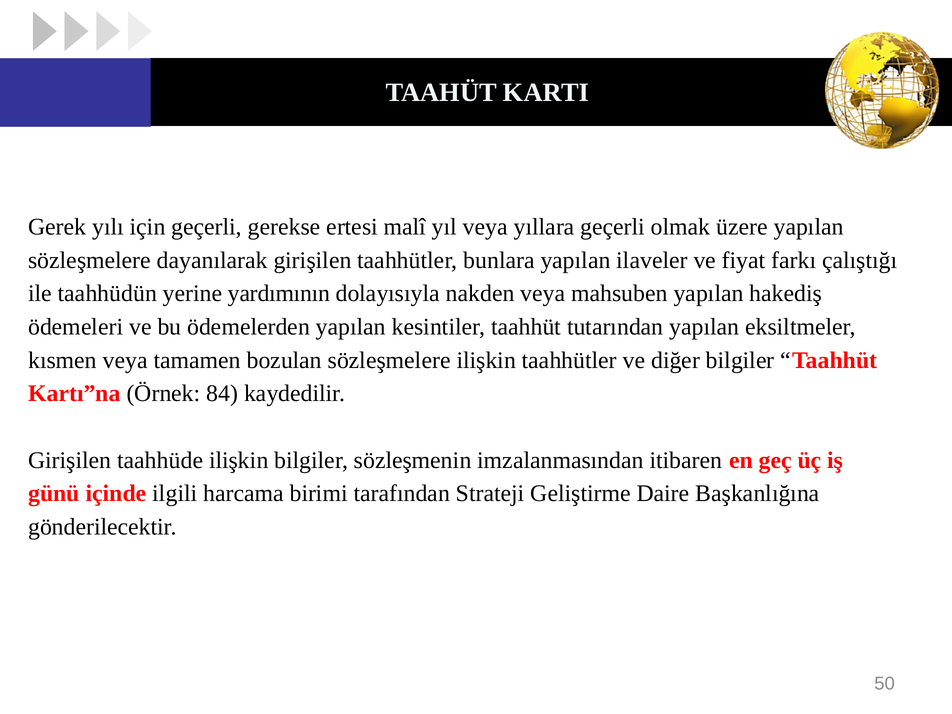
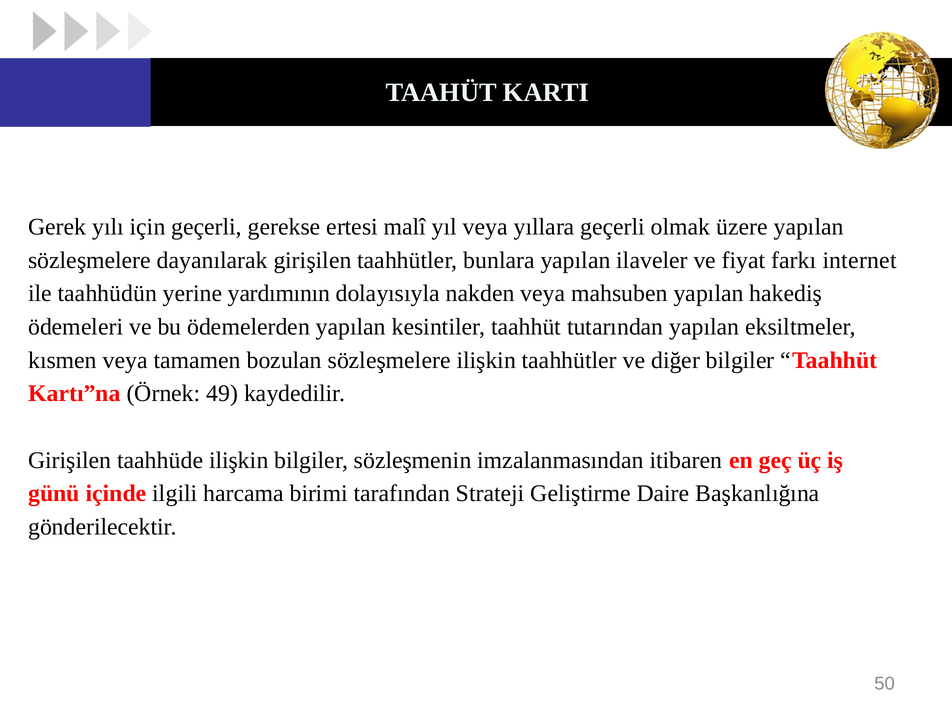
çalıştığı: çalıştığı -> internet (860, 260)
84: 84 -> 49 (222, 394)
